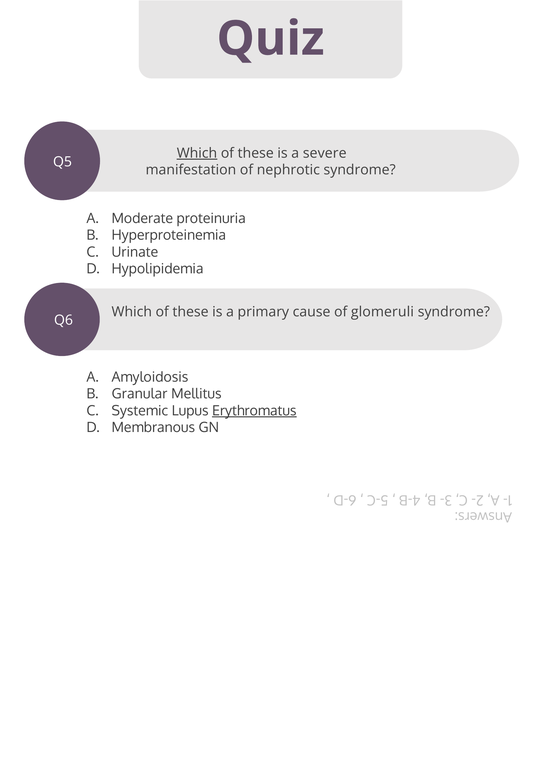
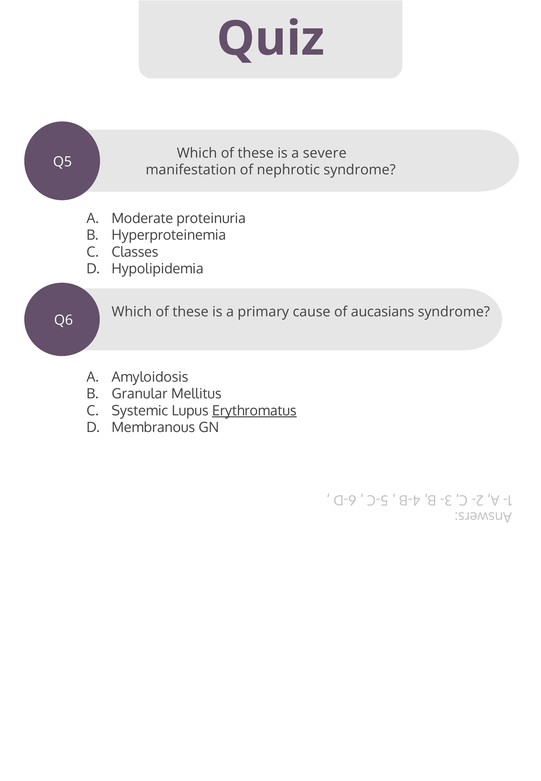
Which underline: present -> none (197, 153)
Urinate: Urinate -> Classes (135, 252)
glomeruli: glomeruli -> aucasians (383, 312)
